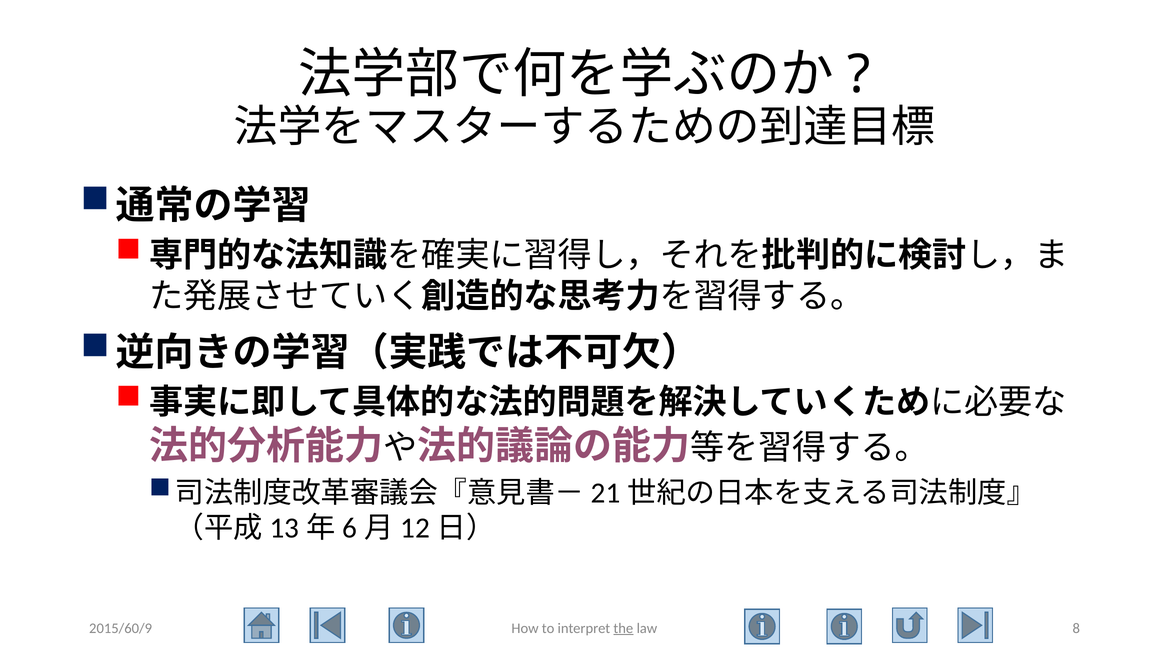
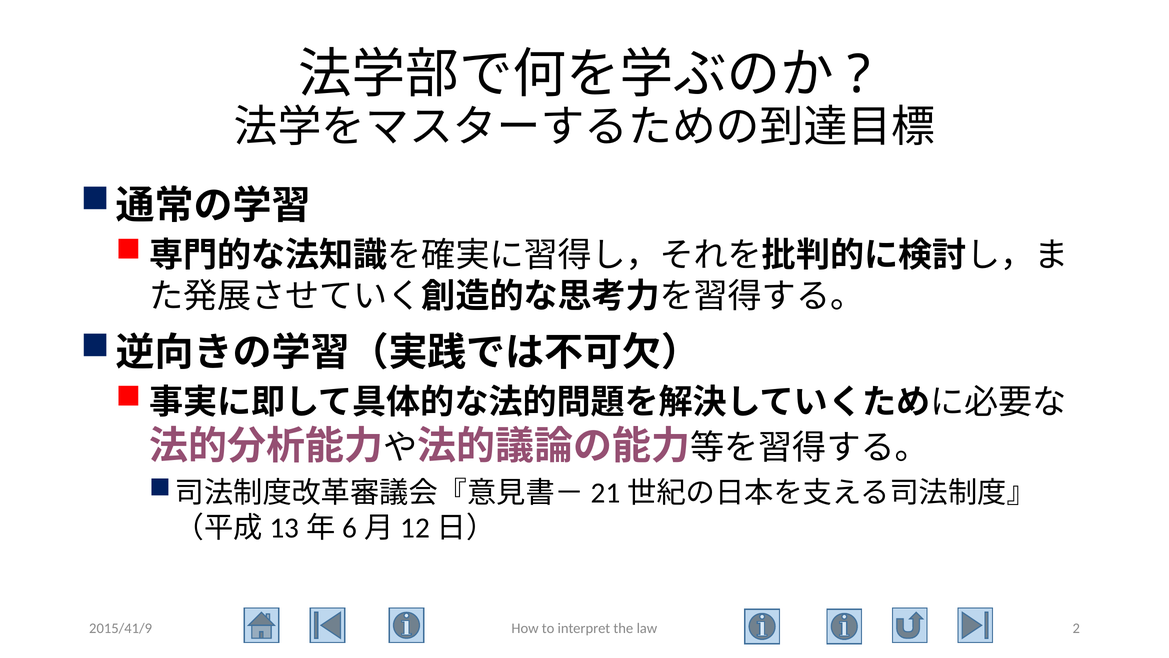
2015/60/9: 2015/60/9 -> 2015/41/9 (121, 628)
the underline: present -> none (623, 628)
8: 8 -> 2 (1076, 628)
